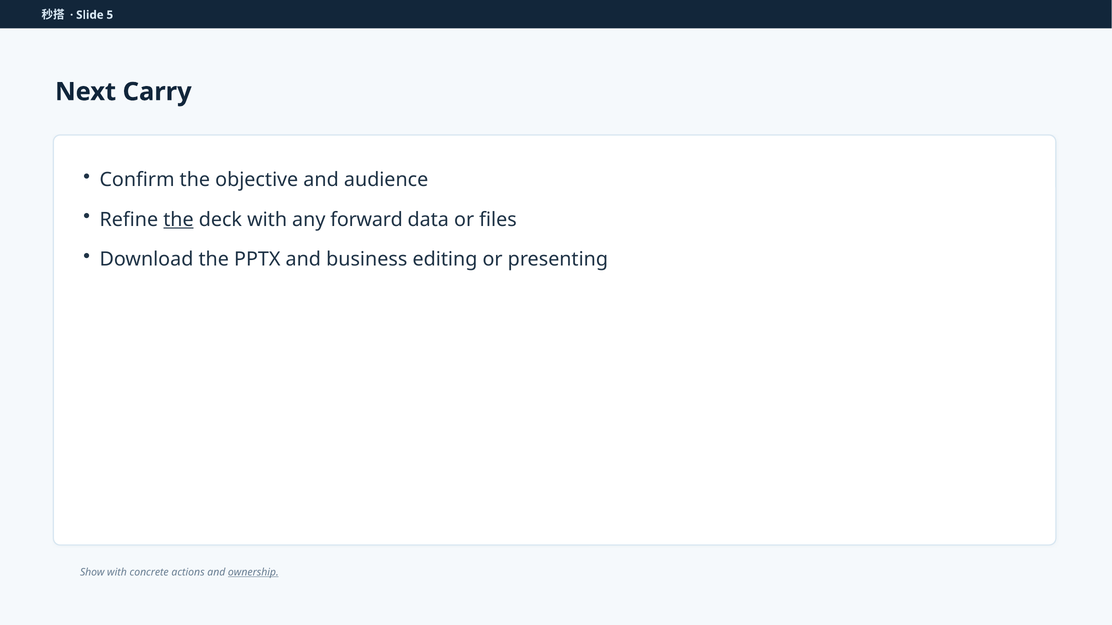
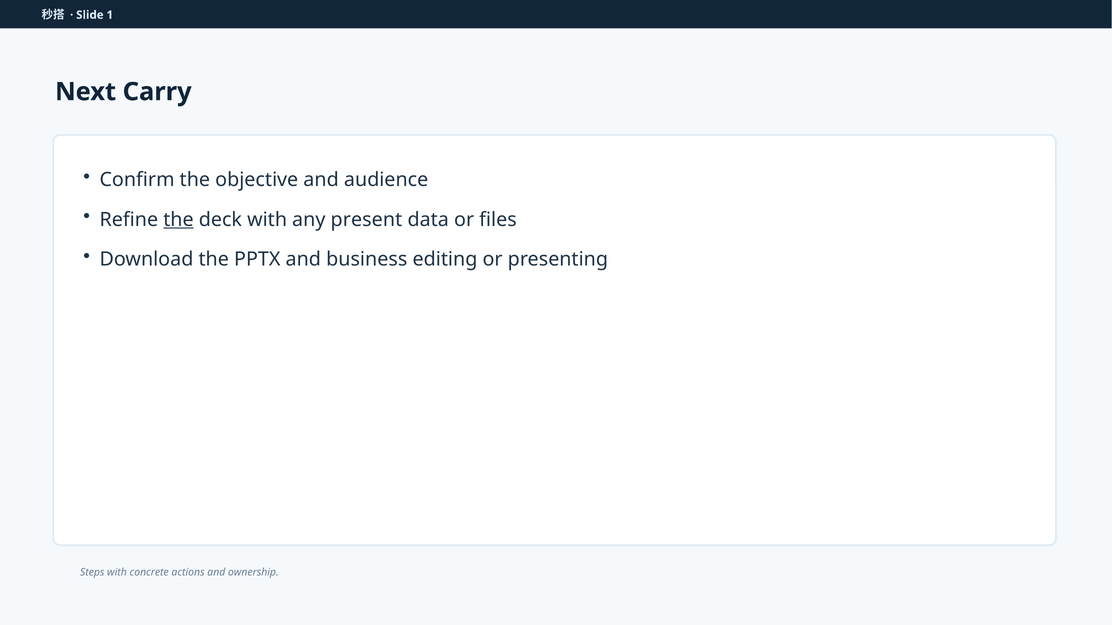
5: 5 -> 1 (110, 15)
forward: forward -> present (366, 220)
Show: Show -> Steps (92, 573)
ownership underline: present -> none (253, 573)
